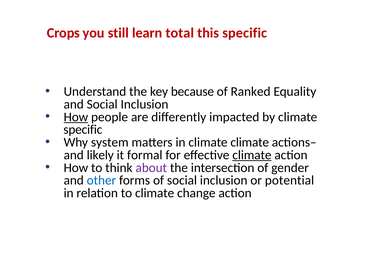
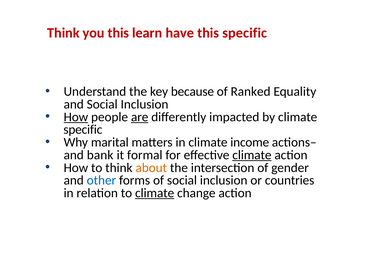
Crops: Crops -> Think (63, 33)
you still: still -> this (118, 33)
total: total -> have (180, 33)
are underline: none -> present (140, 117)
system: system -> marital (110, 142)
climate climate: climate -> income (250, 142)
likely: likely -> bank (100, 155)
about colour: purple -> orange (151, 167)
potential: potential -> countries (290, 180)
climate underline: none -> present (155, 193)
